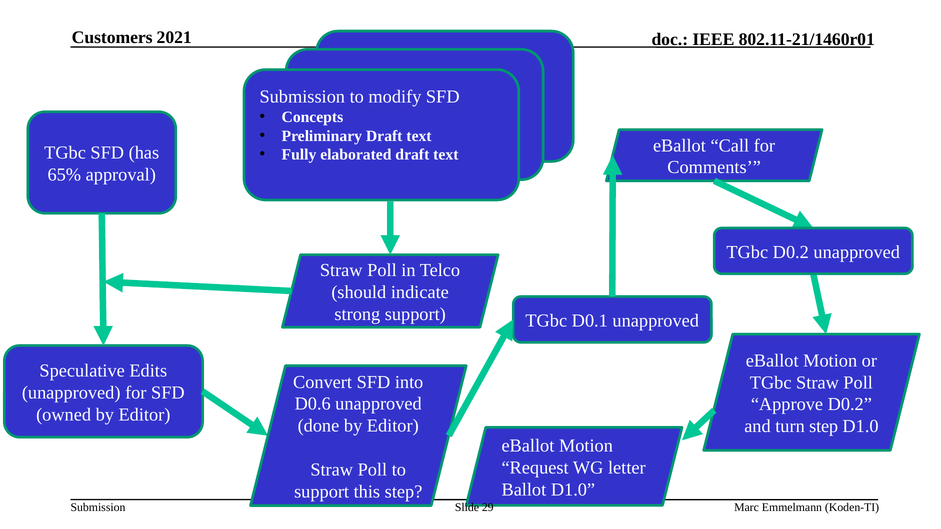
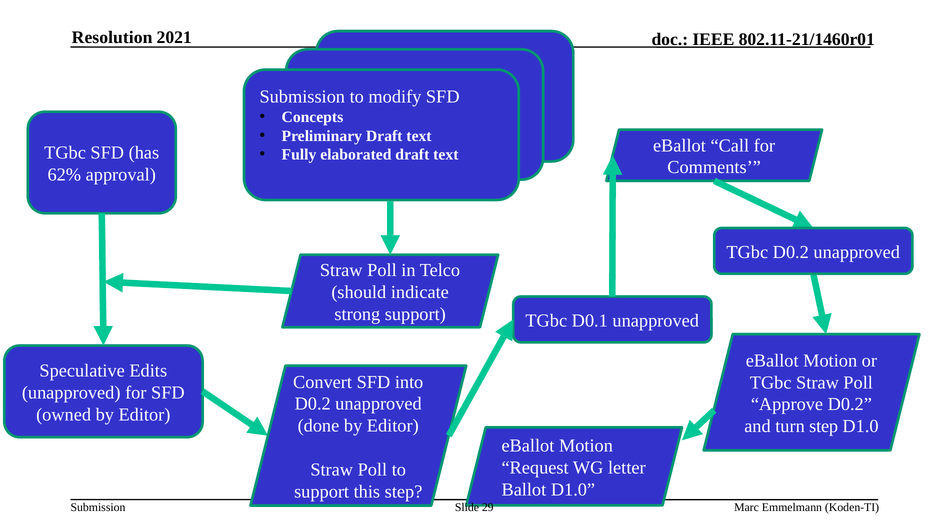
Customers: Customers -> Resolution (112, 37)
65%: 65% -> 62% (64, 175)
D0.6: D0.6 -> D0.2 (313, 404)
